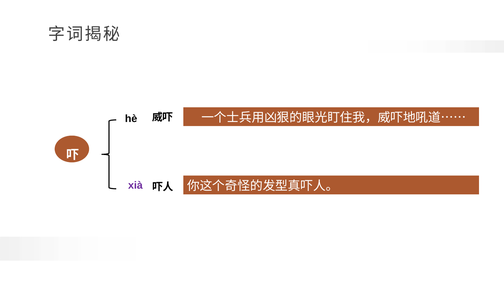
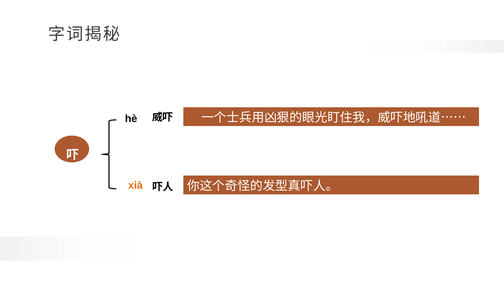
xià colour: purple -> orange (135, 186)
